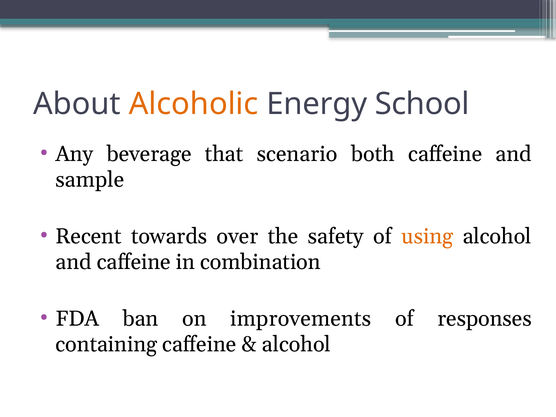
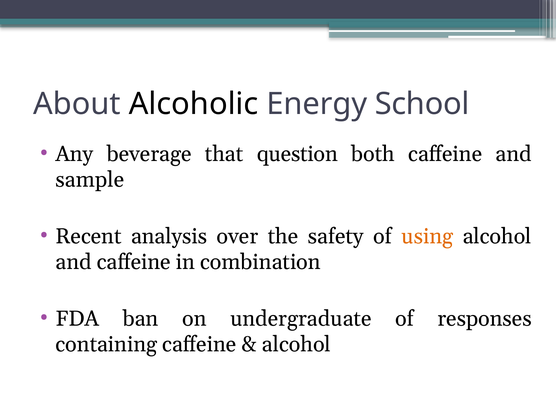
Alcoholic colour: orange -> black (194, 104)
scenario: scenario -> question (297, 154)
towards: towards -> analysis (169, 236)
improvements: improvements -> undergraduate (301, 319)
